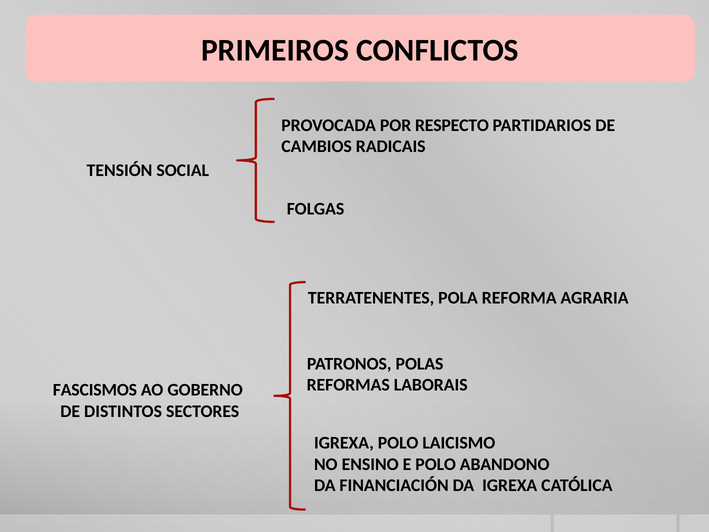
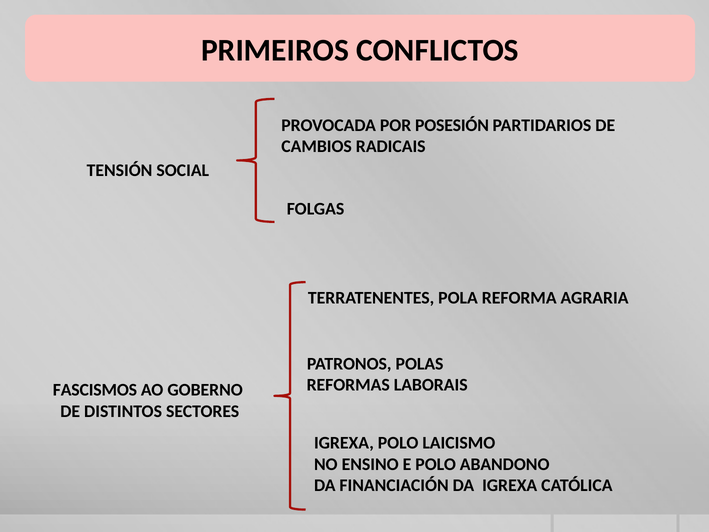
RESPECTO: RESPECTO -> POSESIÓN (452, 125)
